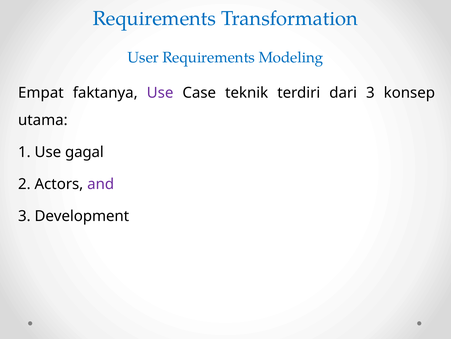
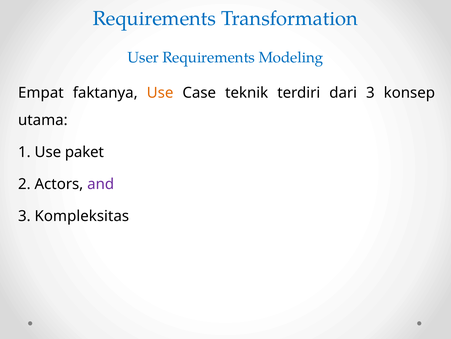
Use colour: purple -> orange (160, 93)
gagal: gagal -> paket (84, 152)
Development: Development -> Kompleksitas (82, 216)
